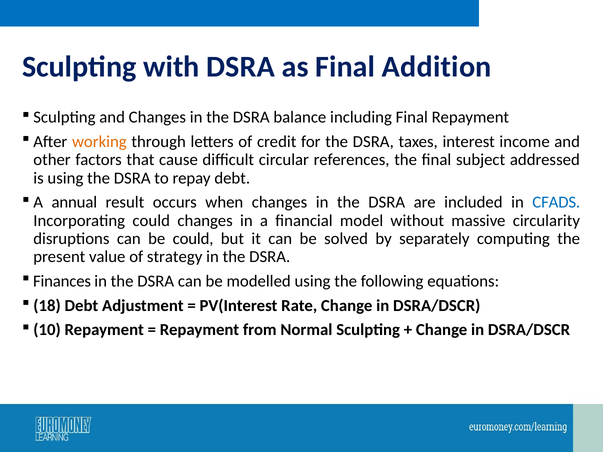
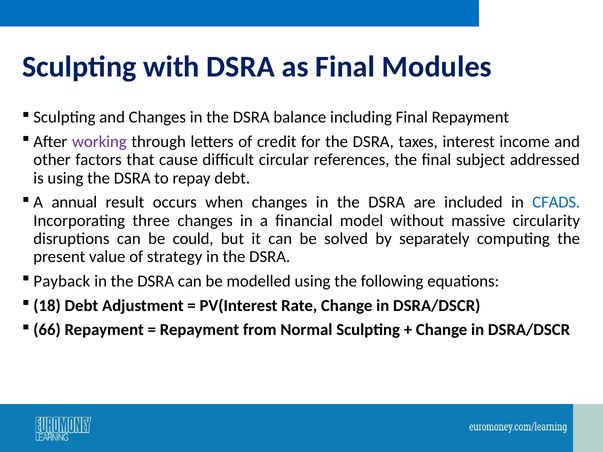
Addition: Addition -> Modules (437, 67)
working colour: orange -> purple (99, 142)
Incorporating could: could -> three (151, 221)
Finances: Finances -> Payback (62, 281)
10: 10 -> 66 (47, 330)
